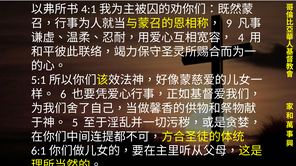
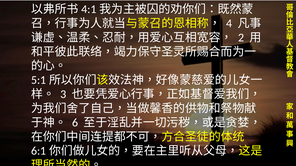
9: 9 -> 4 (229, 23)
4: 4 -> 2 (241, 38)
6: 6 -> 3 (63, 95)
5: 5 -> 6 (75, 123)
